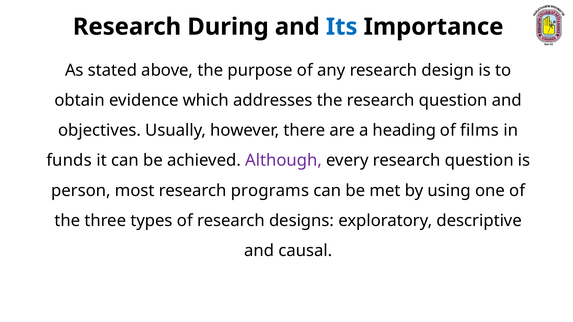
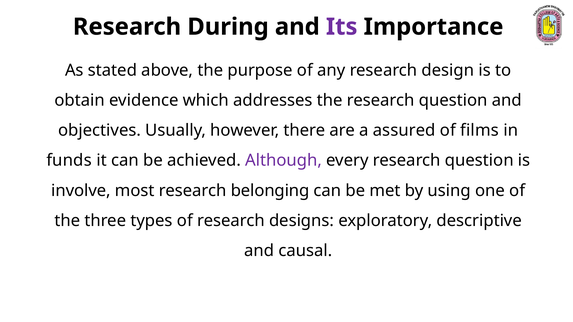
Its colour: blue -> purple (342, 27)
heading: heading -> assured (404, 130)
person: person -> involve (81, 191)
programs: programs -> belonging (270, 191)
